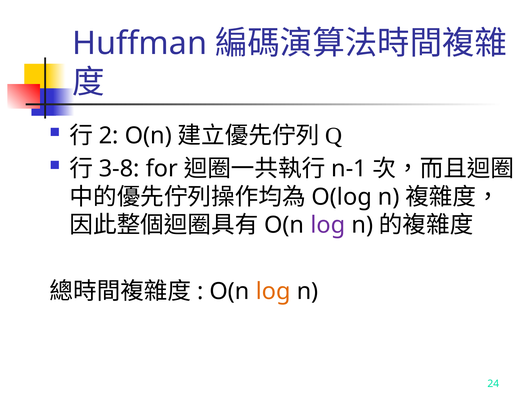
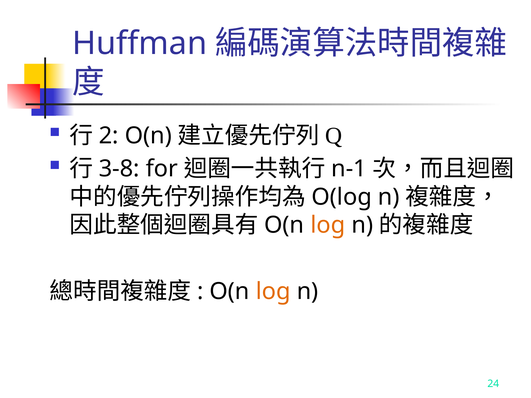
log colour: purple -> orange (328, 225)
